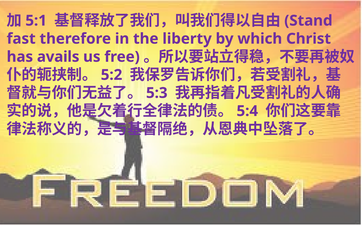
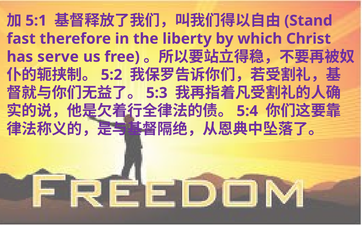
avails: avails -> serve (58, 57)
